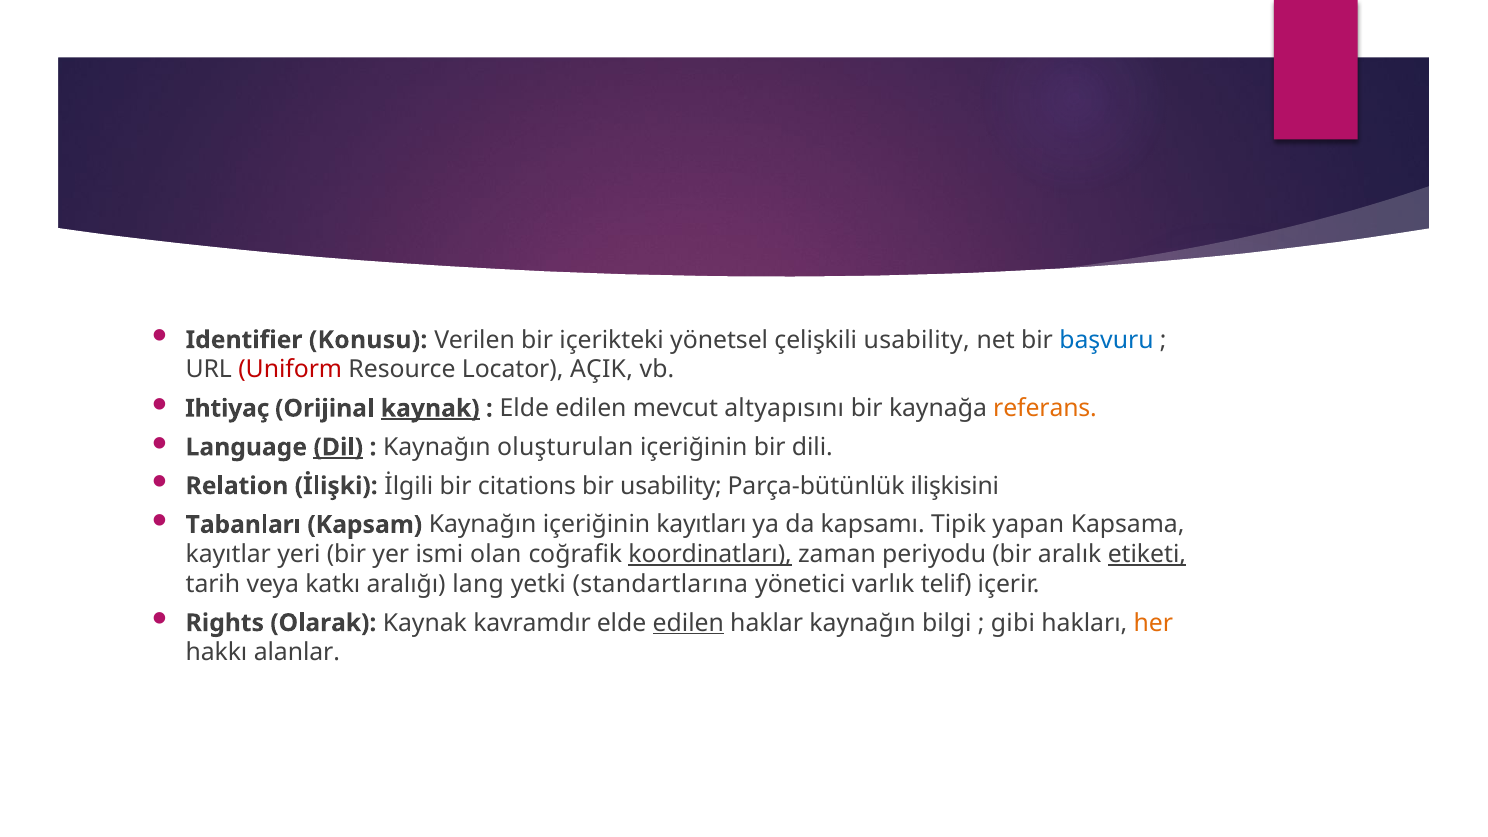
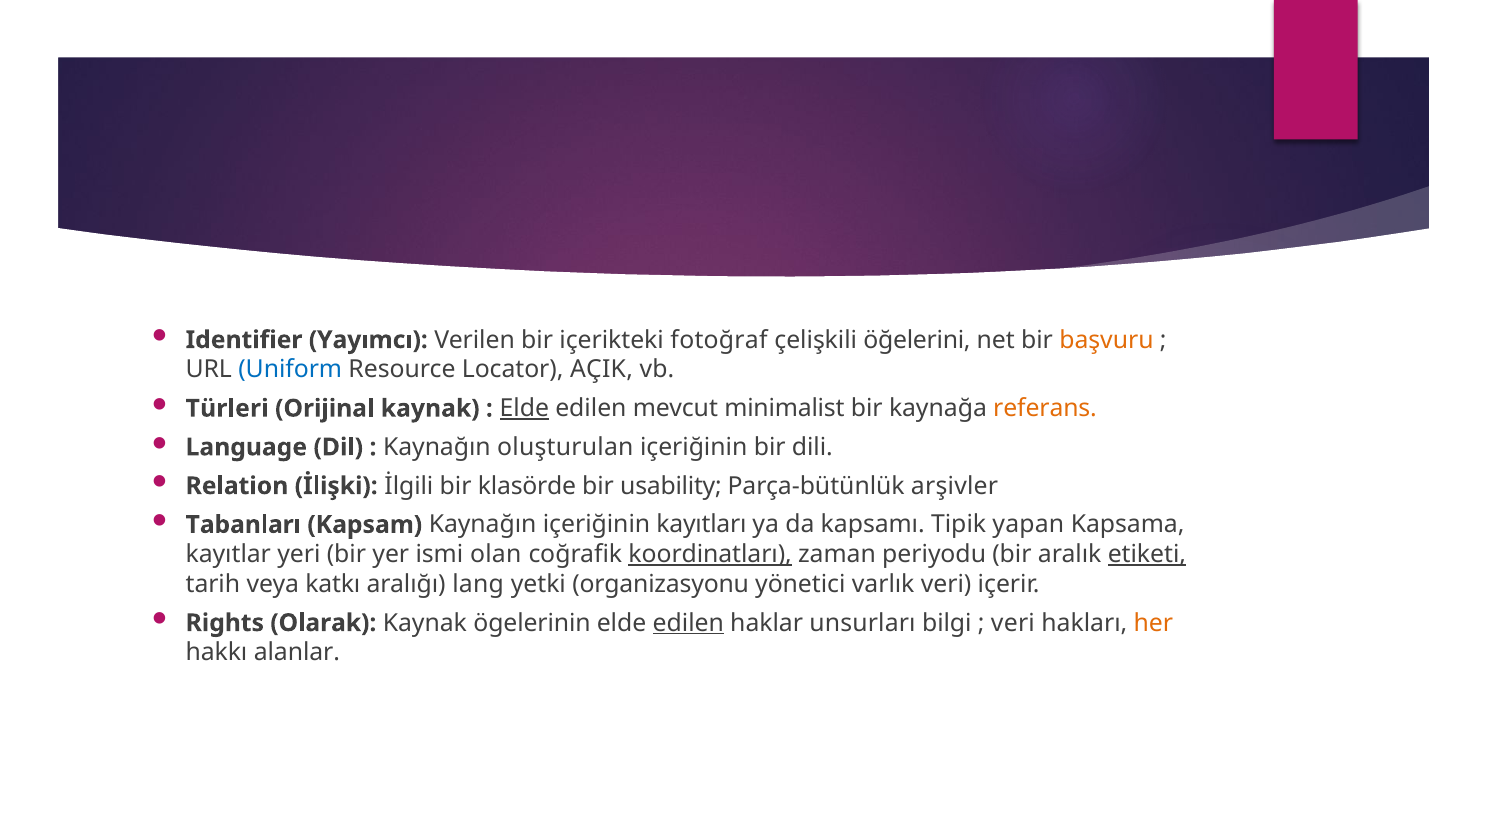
Konusu: Konusu -> Yayımcı (368, 340)
yönetsel: yönetsel -> fotoğraf (719, 340)
çelişkili usability: usability -> öğelerini (917, 340)
başvuru colour: blue -> orange (1106, 340)
Uniform colour: red -> blue (290, 370)
Ihtiyaç: Ihtiyaç -> Türleri (227, 408)
kaynak underline: present -> none (430, 408)
Elde underline: none -> present (524, 408)
altyapısını: altyapısını -> minimalist (784, 408)
Dil underline: present -> none (338, 447)
citations: citations -> klasörde (527, 486)
ilişkisini: ilişkisini -> arşivler (955, 486)
standartlarına: standartlarına -> organizasyonu (661, 584)
varlık telif: telif -> veri (946, 584)
kavramdır: kavramdır -> ögelerinin (532, 623)
haklar kaynağın: kaynağın -> unsurları (863, 623)
gibi: gibi -> veri (1013, 623)
